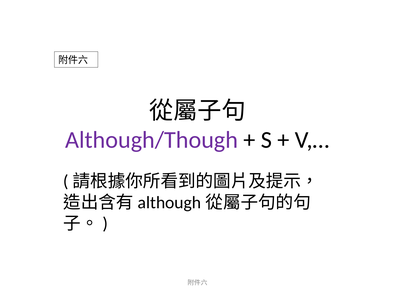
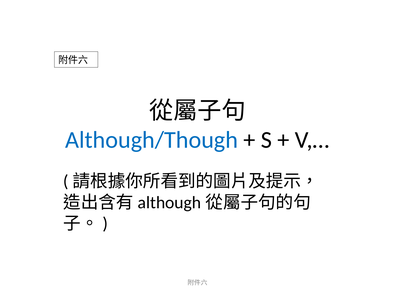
Although/Though colour: purple -> blue (152, 140)
